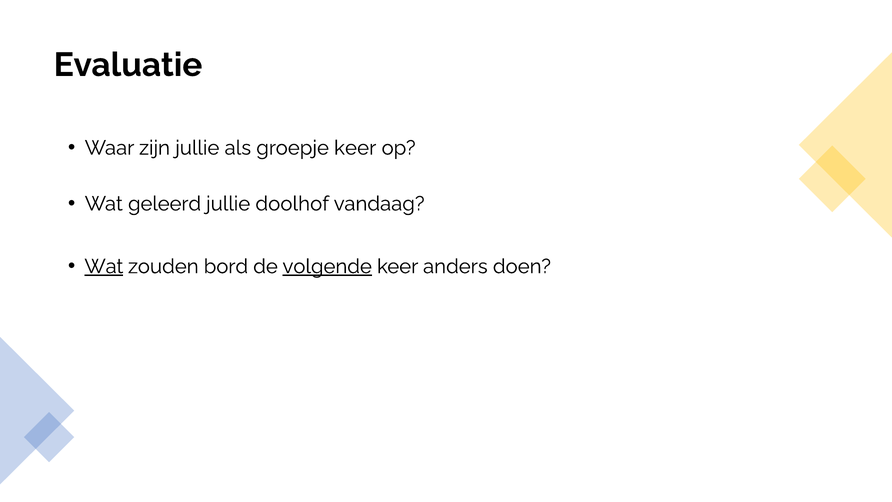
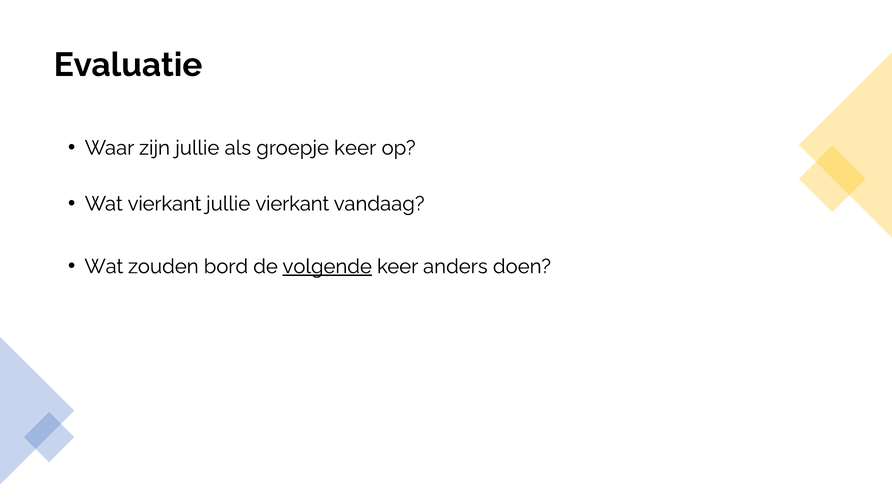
Wat geleerd: geleerd -> vierkant (165, 204)
jullie doolhof: doolhof -> vierkant (292, 204)
Wat underline: present -> none (104, 266)
